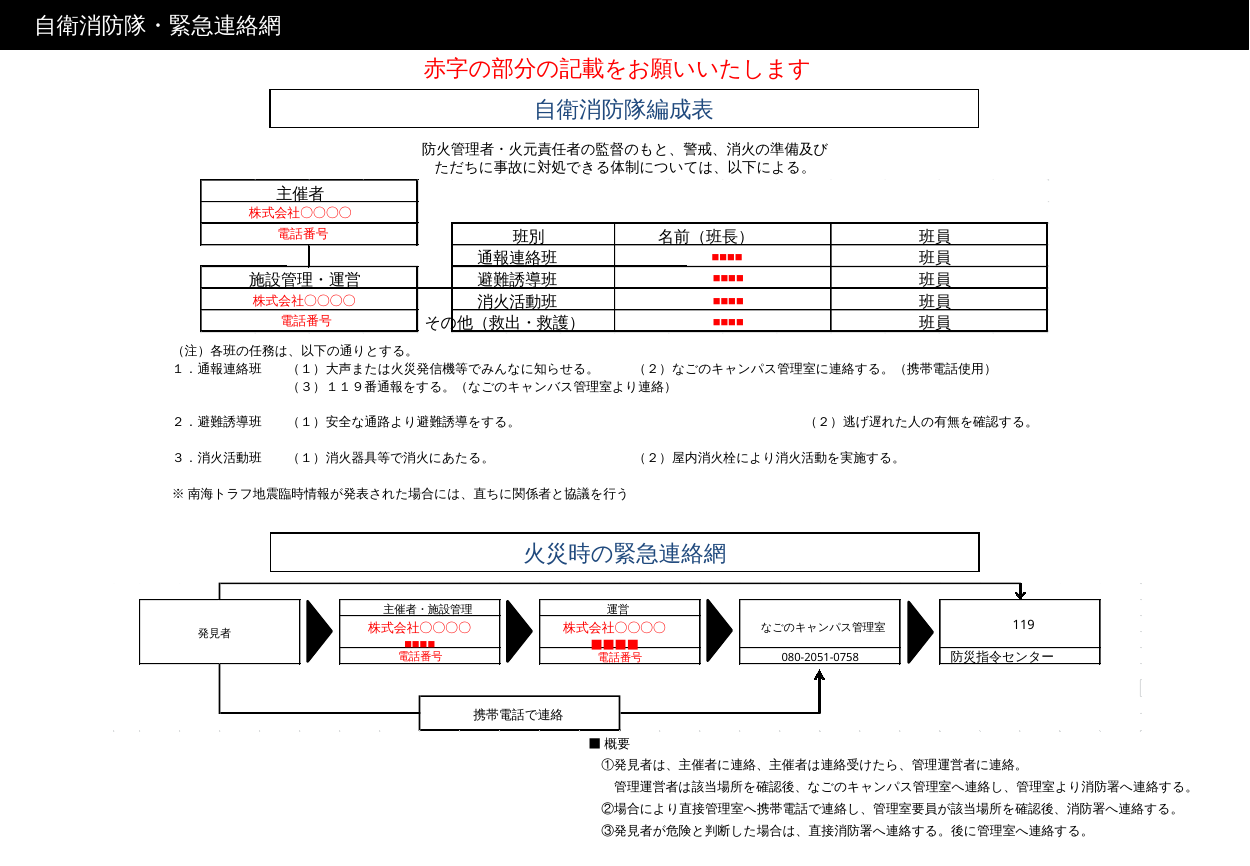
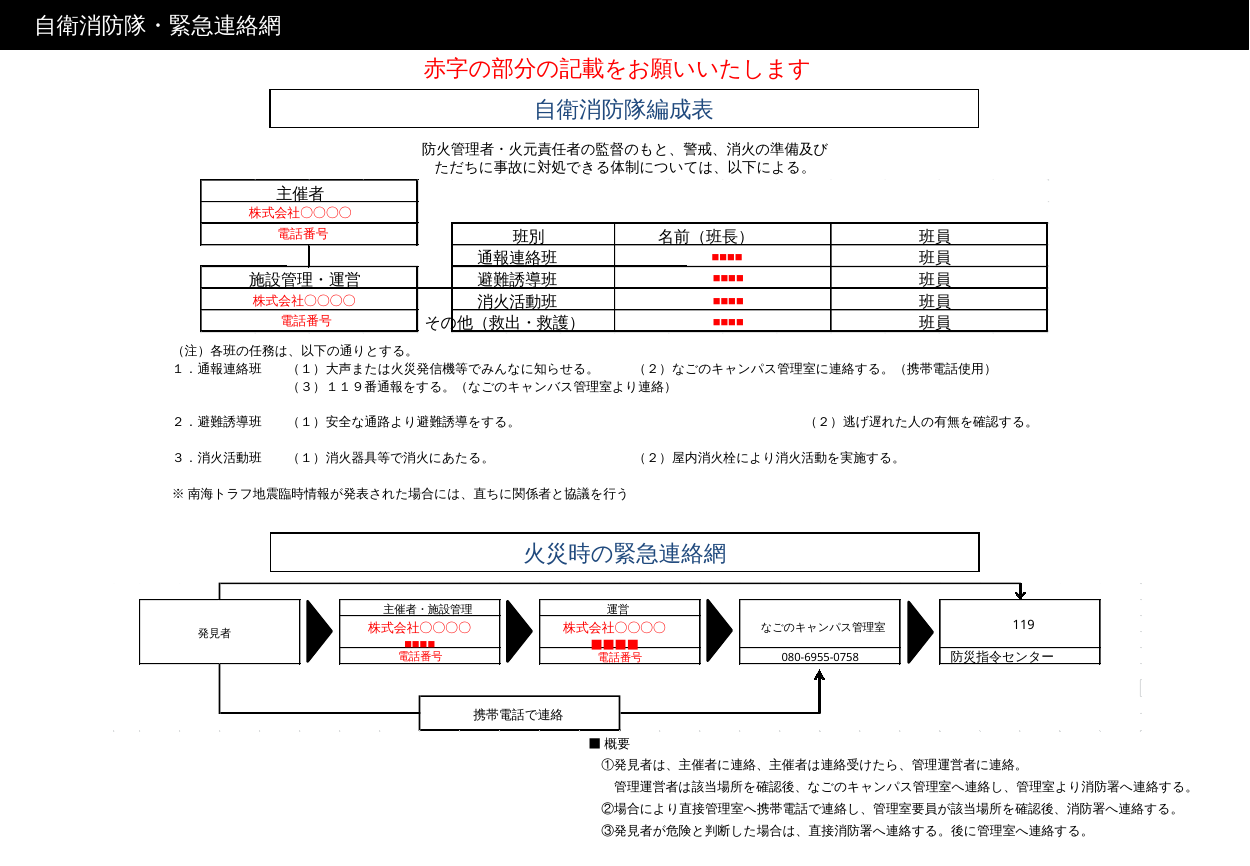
080-2051-0758: 080-2051-0758 -> 080-6955-0758 (820, 657)
